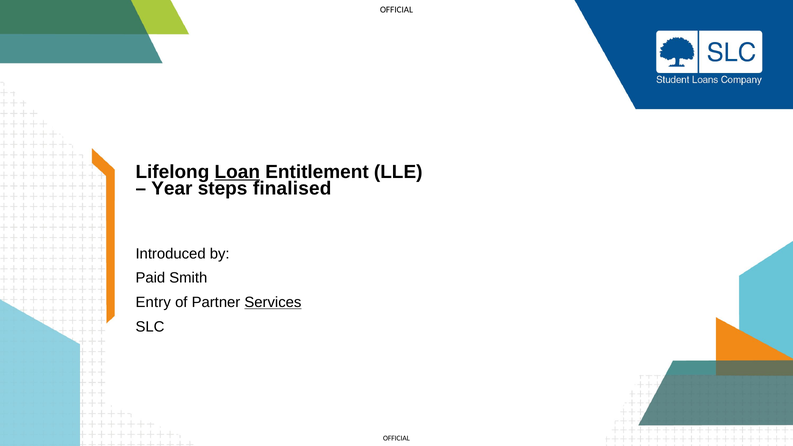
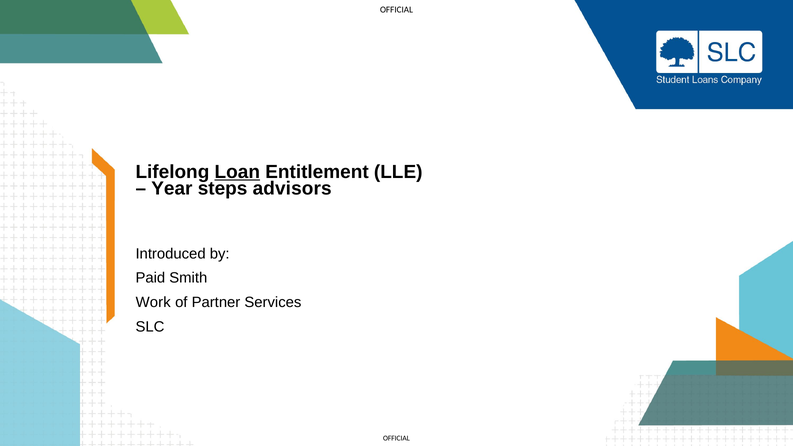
finalised: finalised -> advisors (292, 188)
Entry: Entry -> Work (153, 302)
Services underline: present -> none (273, 302)
